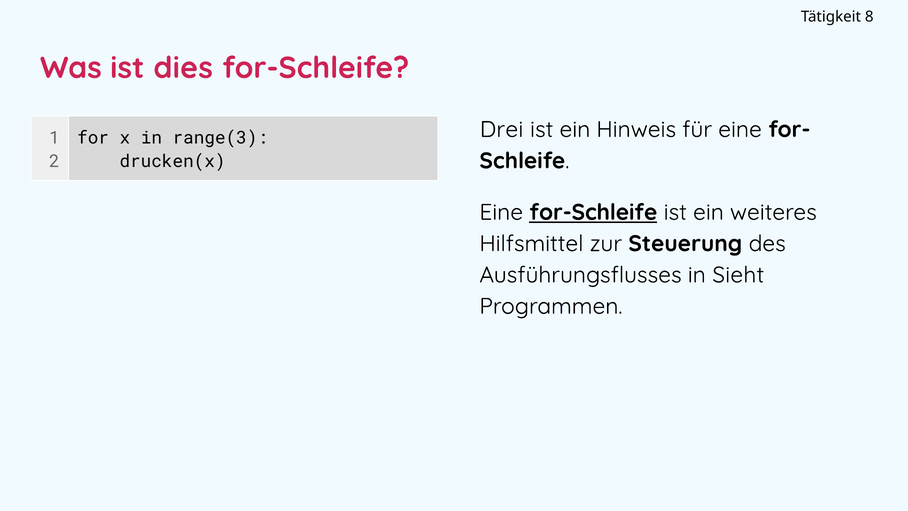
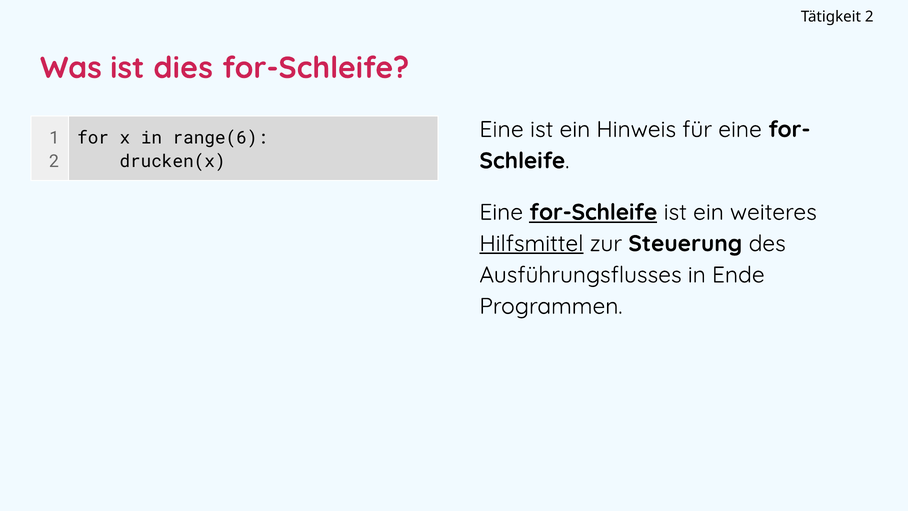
Tätigkeit 8: 8 -> 2 (869, 17)
Drei: Drei -> Eine (502, 129)
range(3: range(3 -> range(6 (220, 138)
Hilfsmittel underline: none -> present (531, 244)
Sieht: Sieht -> Ende (738, 275)
